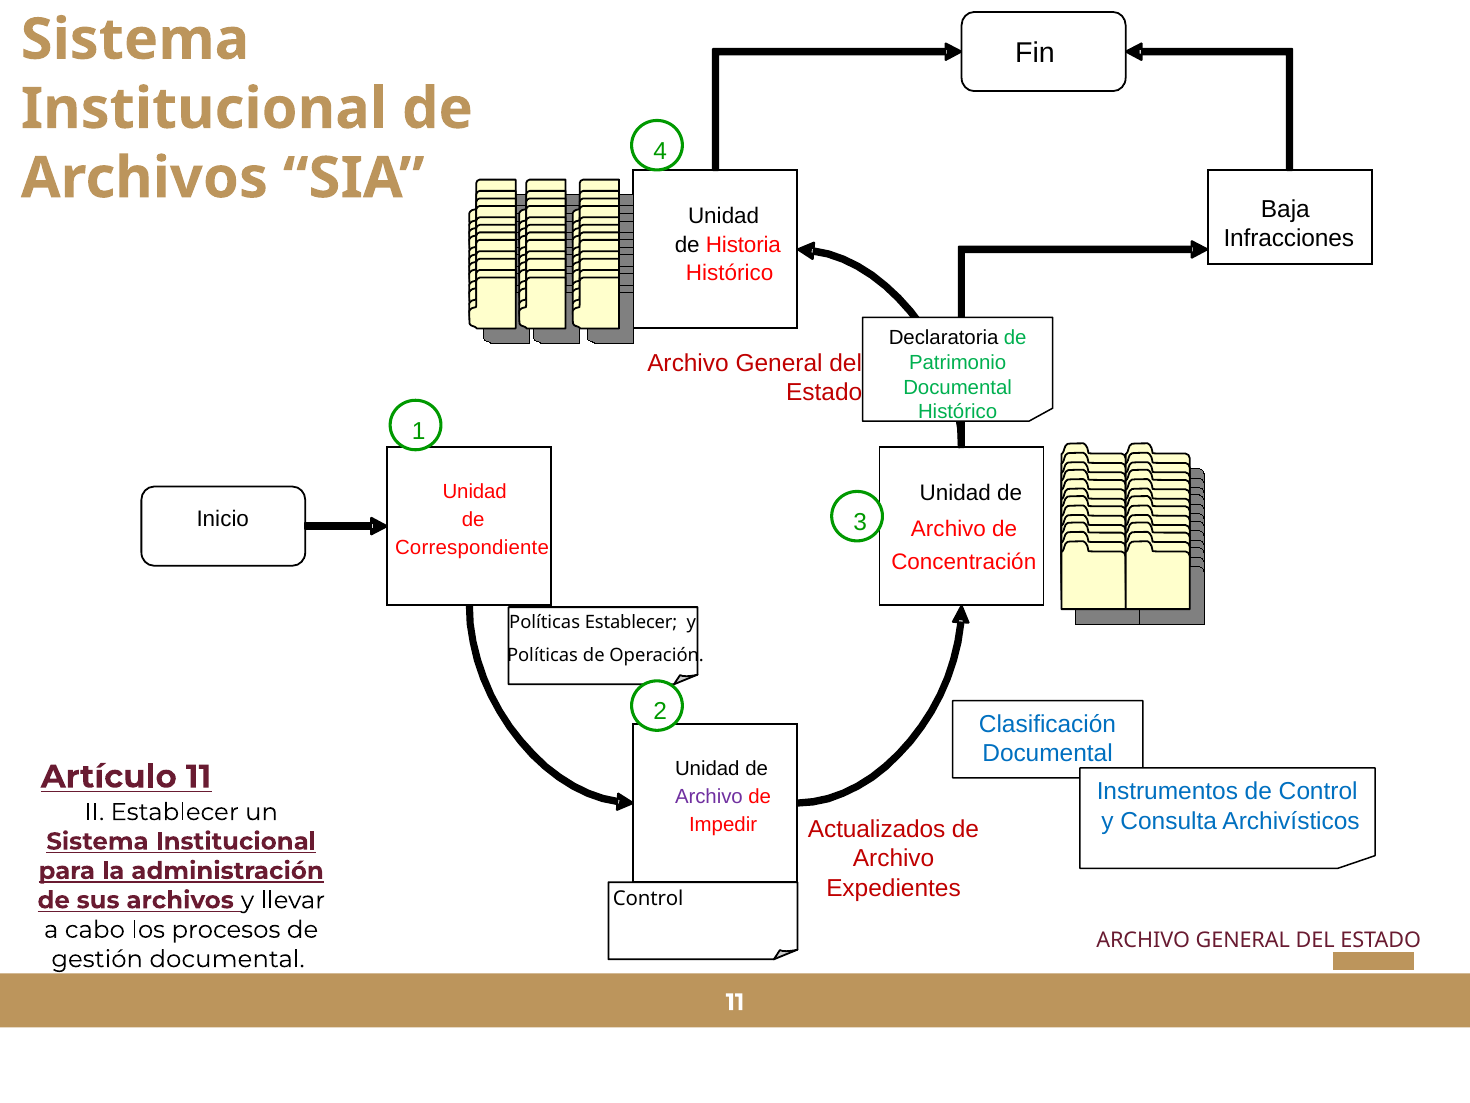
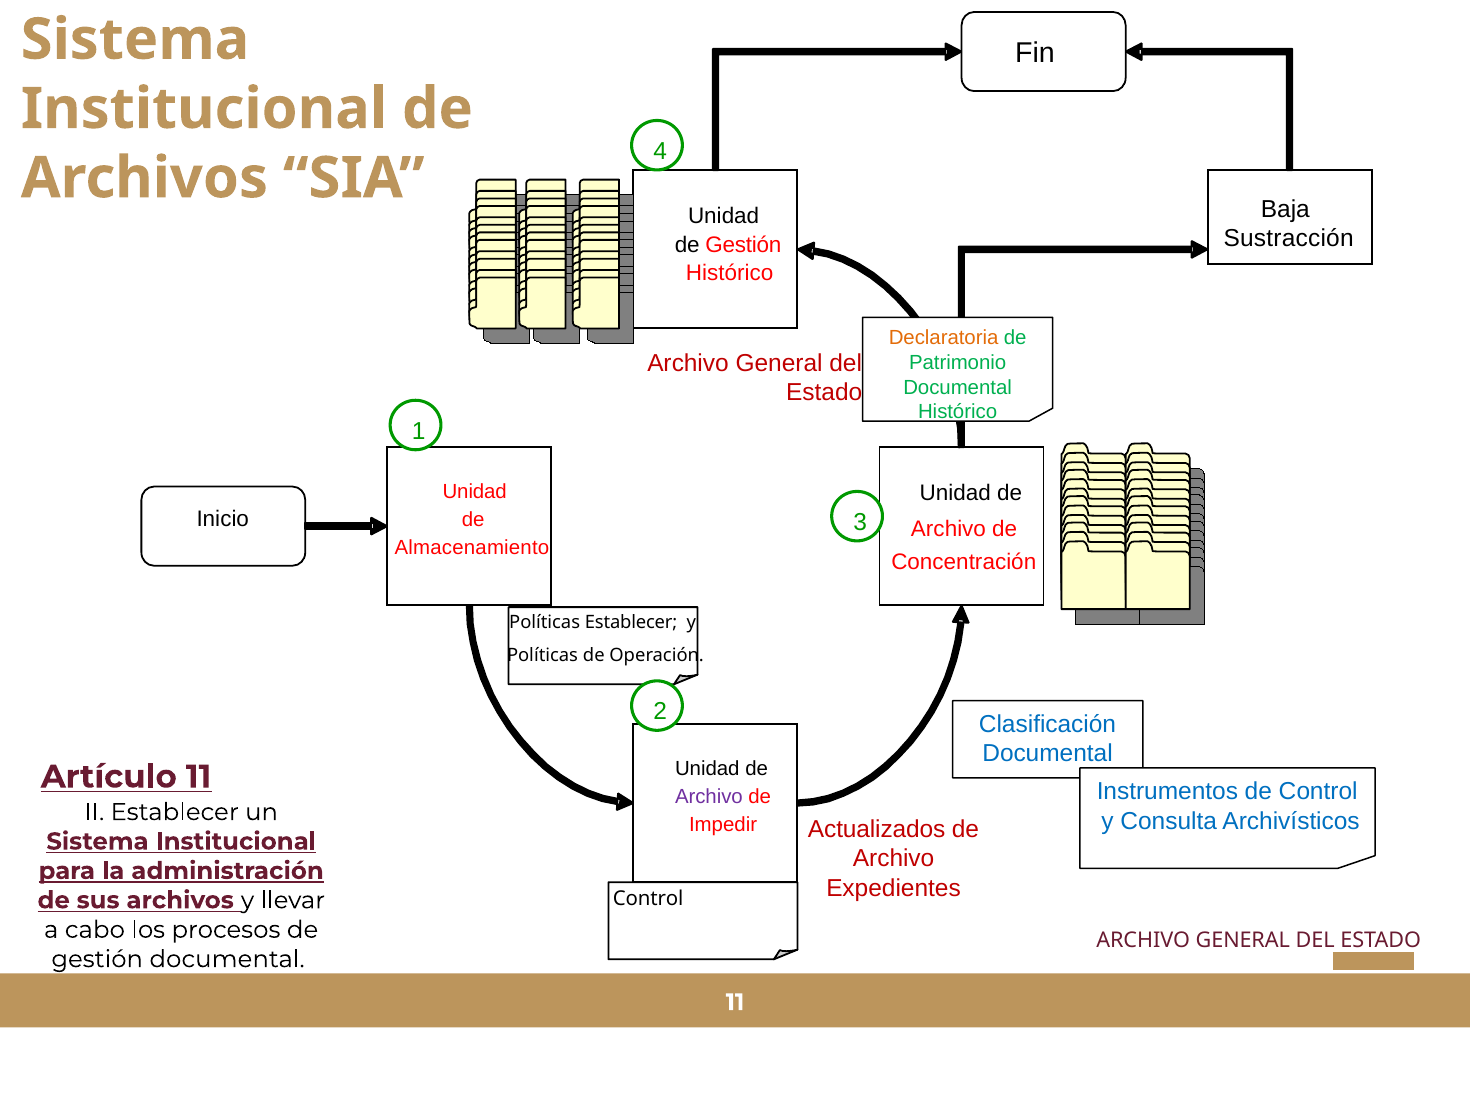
Infracciones: Infracciones -> Sustracción (1289, 239)
Historia: Historia -> Gestión (743, 245)
Declaratoria colour: black -> orange (944, 338)
Correspondiente: Correspondiente -> Almacenamiento (472, 548)
